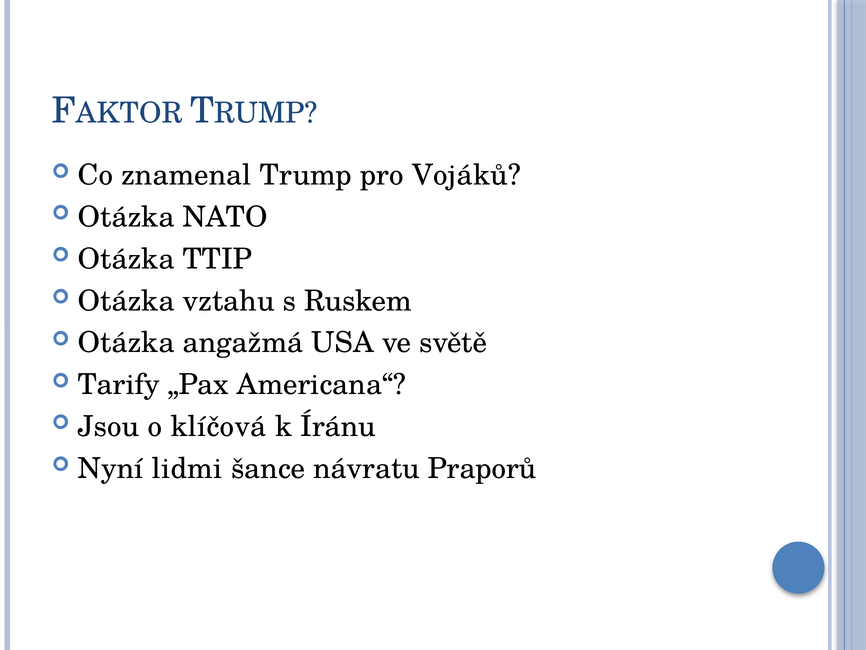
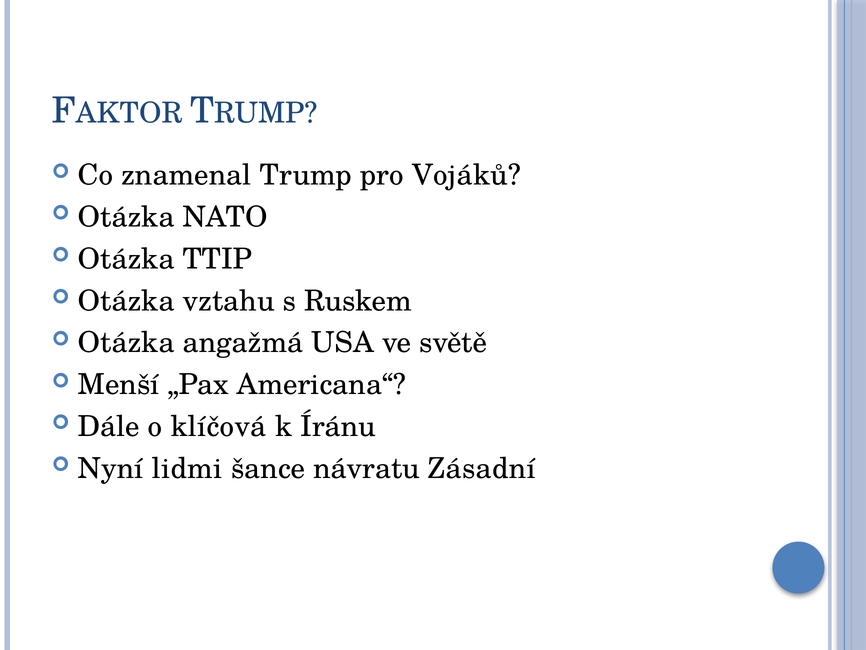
Tarify: Tarify -> Menší (119, 385)
Jsou: Jsou -> Dále (109, 426)
Praporů: Praporů -> Zásadní (482, 468)
